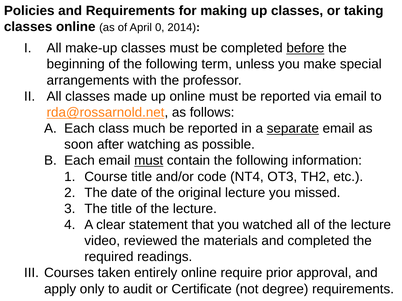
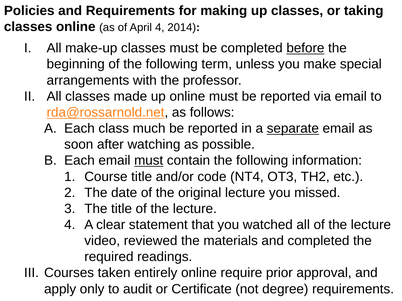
April 0: 0 -> 4 (160, 28)
